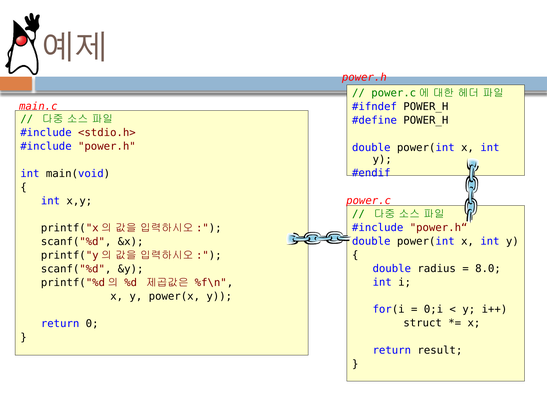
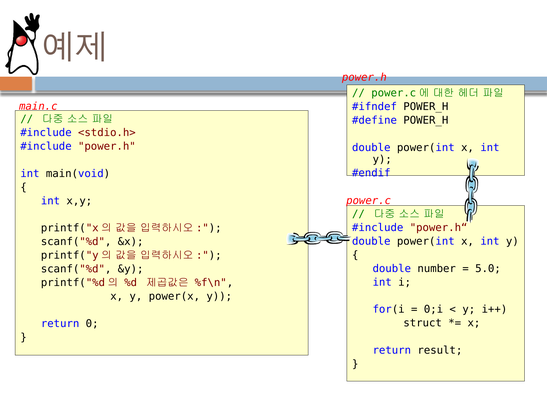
radius: radius -> number (437, 268)
8.0: 8.0 -> 5.0 (488, 268)
